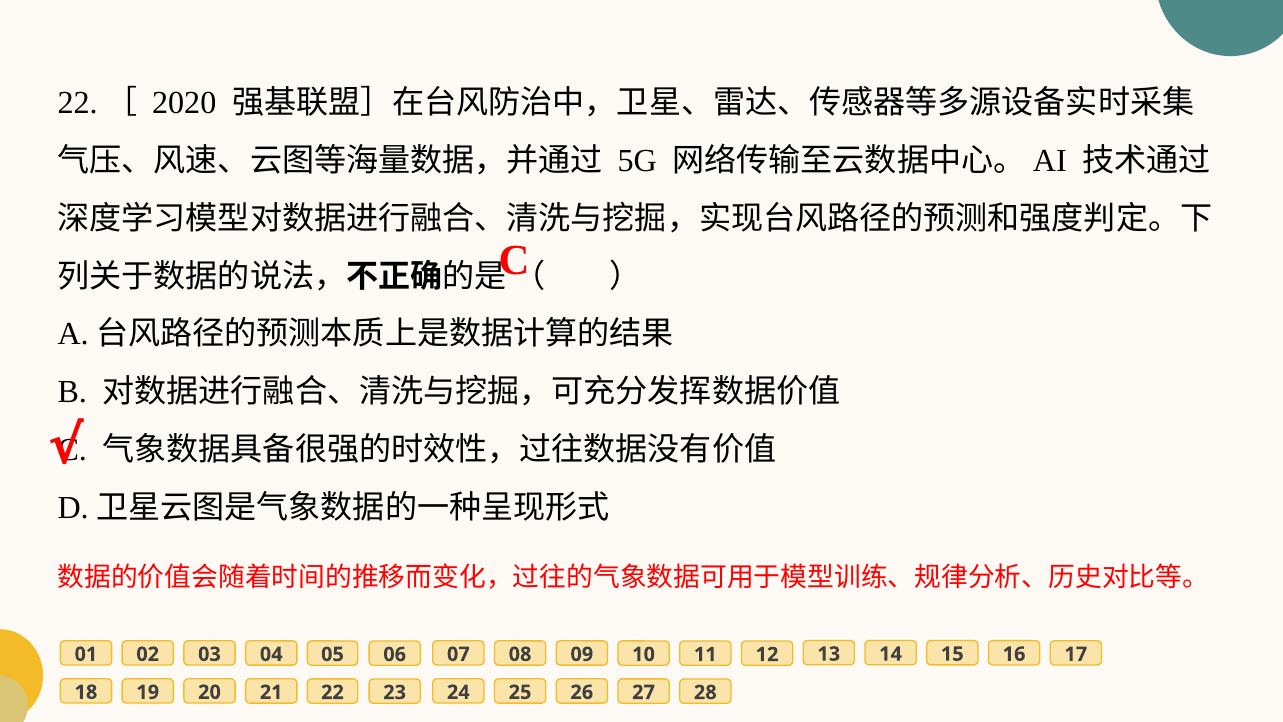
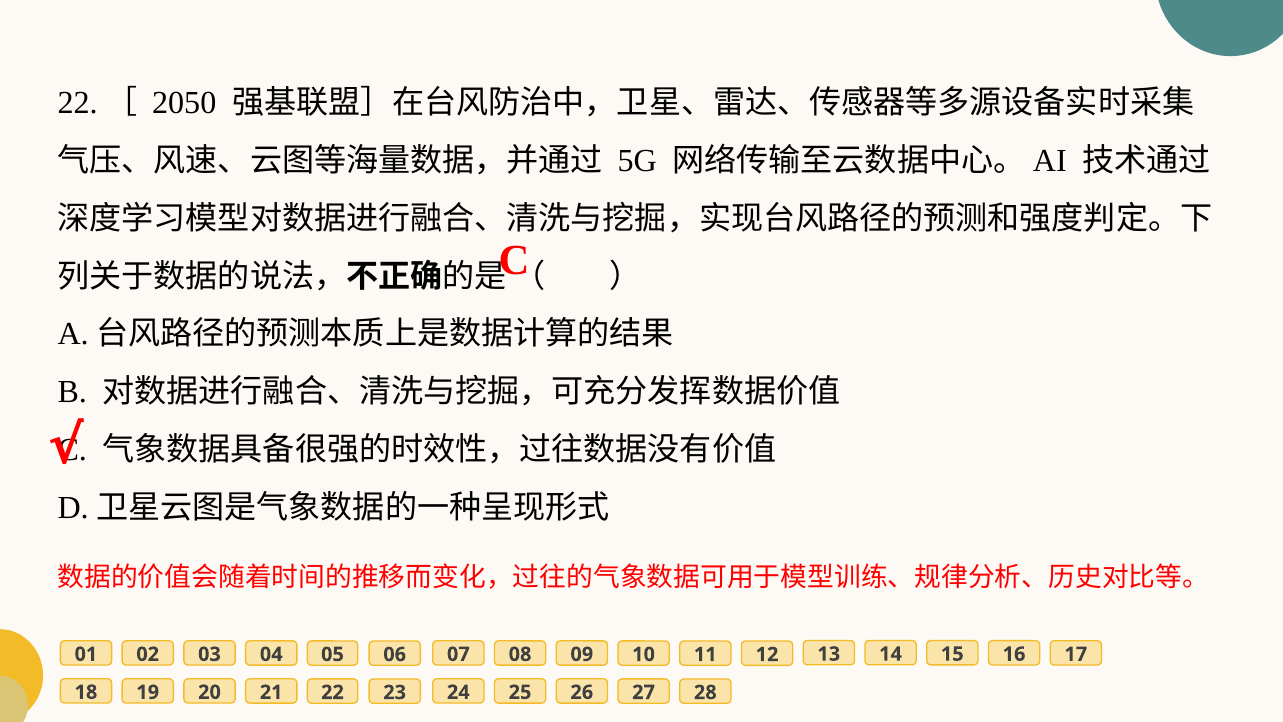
2020: 2020 -> 2050 (184, 103)
